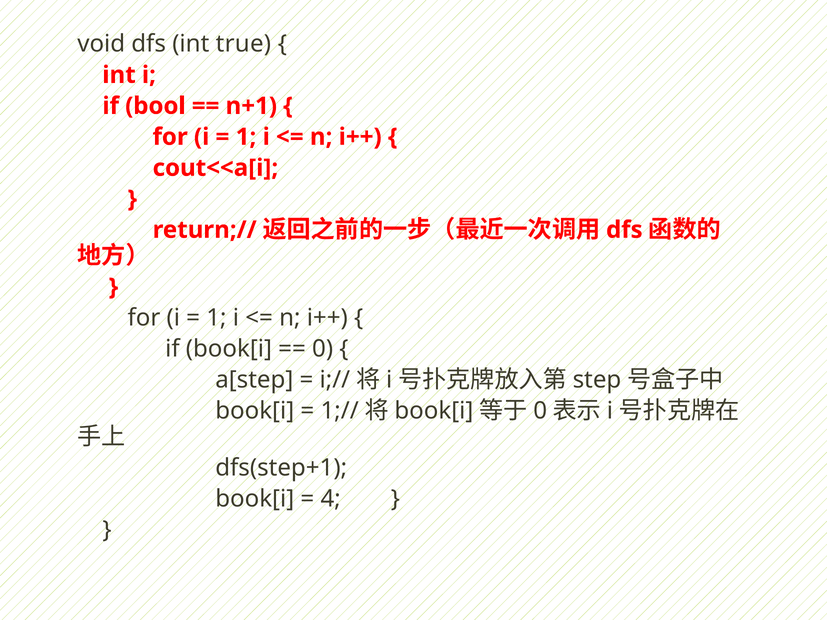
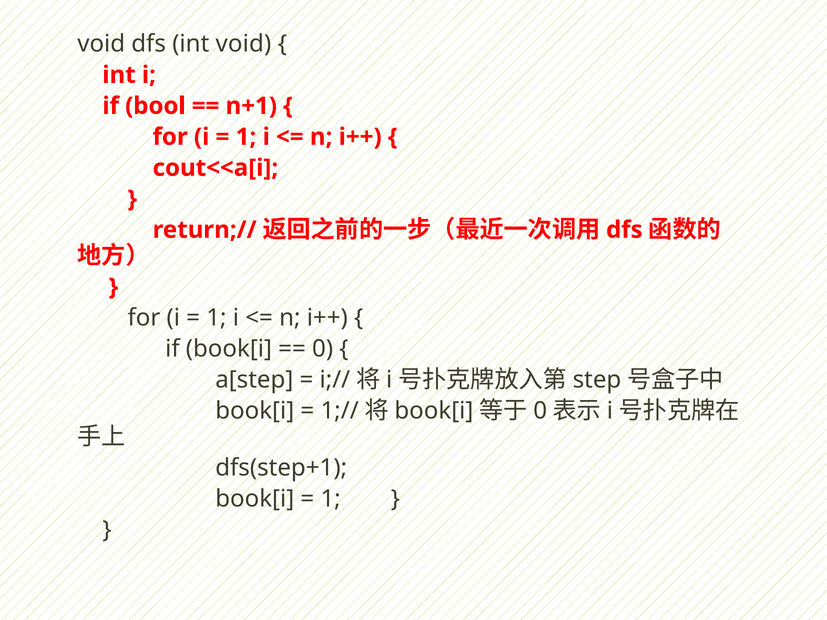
int true: true -> void (243, 44)
4: 4 -> 1 (331, 499)
